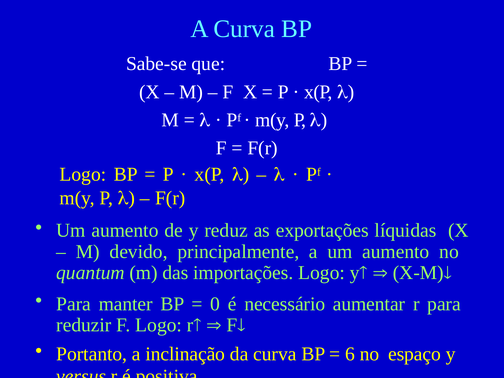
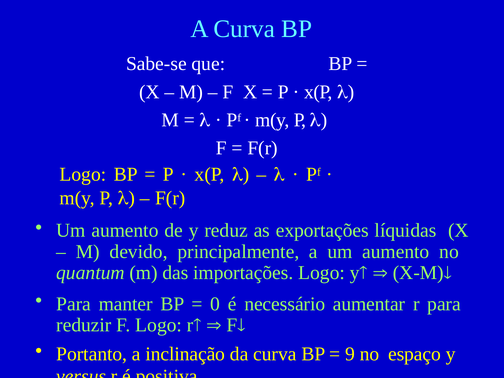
6: 6 -> 9 (350, 354)
